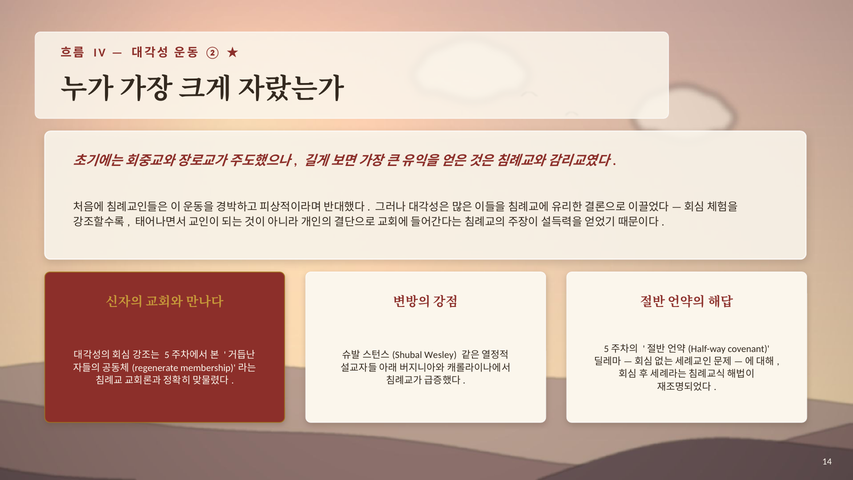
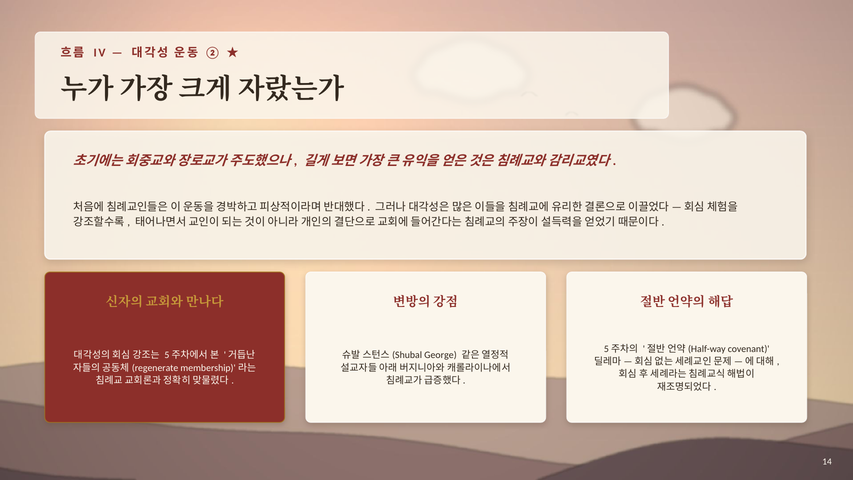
Wesley: Wesley -> George (441, 355)
